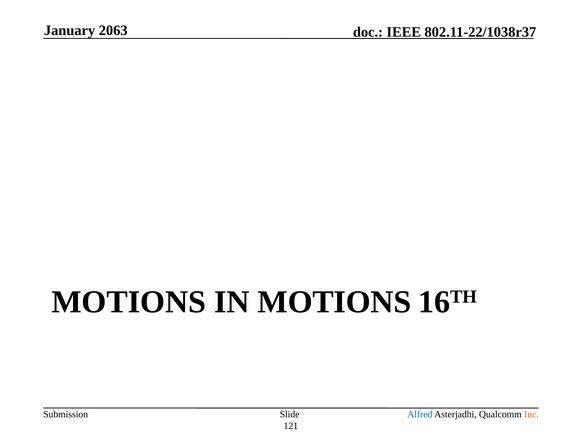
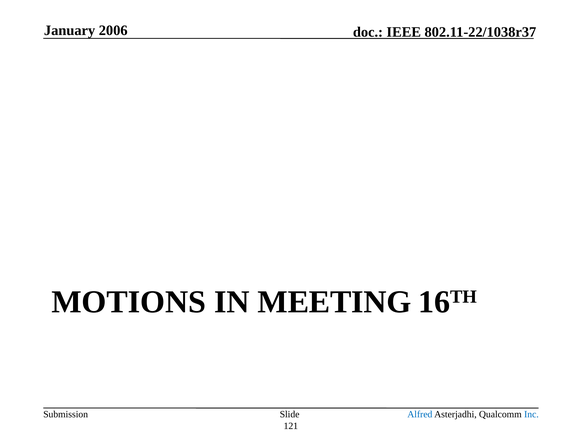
2063: 2063 -> 2006 (113, 31)
IN MOTIONS: MOTIONS -> MEETING (335, 302)
Inc colour: orange -> blue (531, 415)
